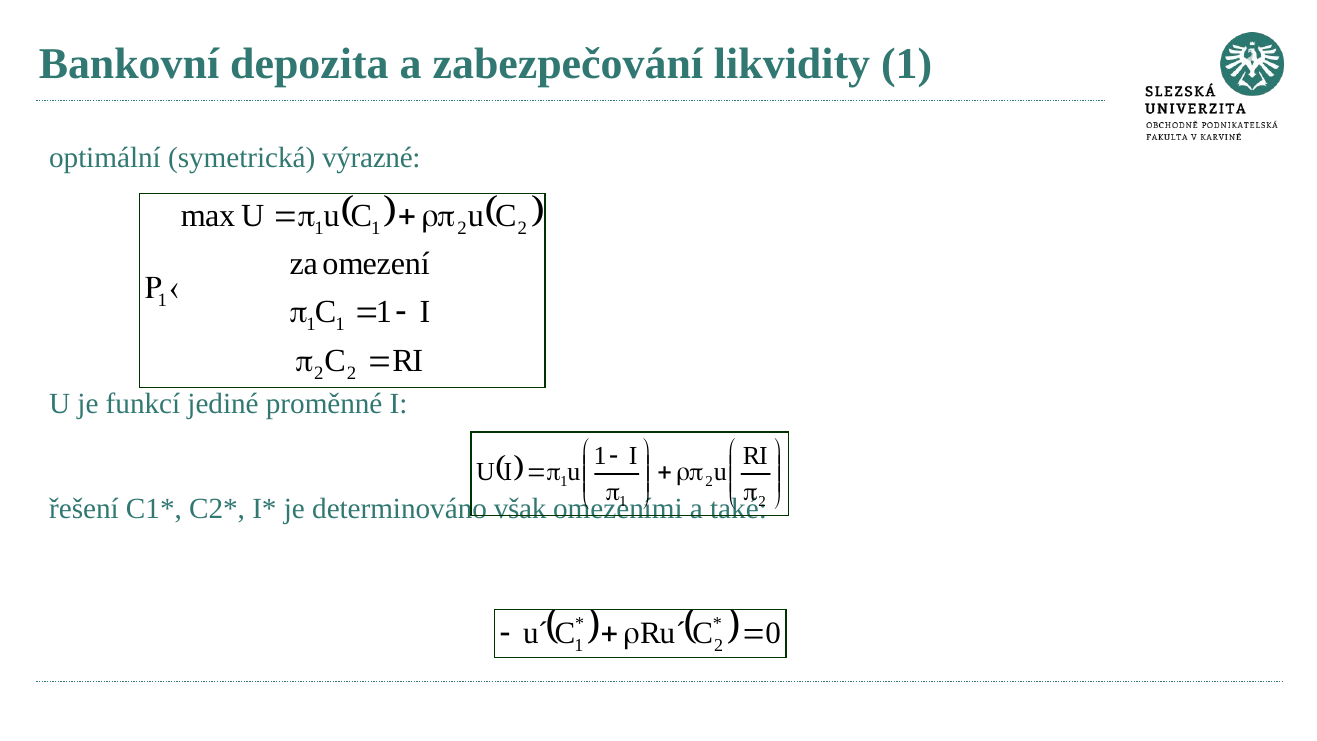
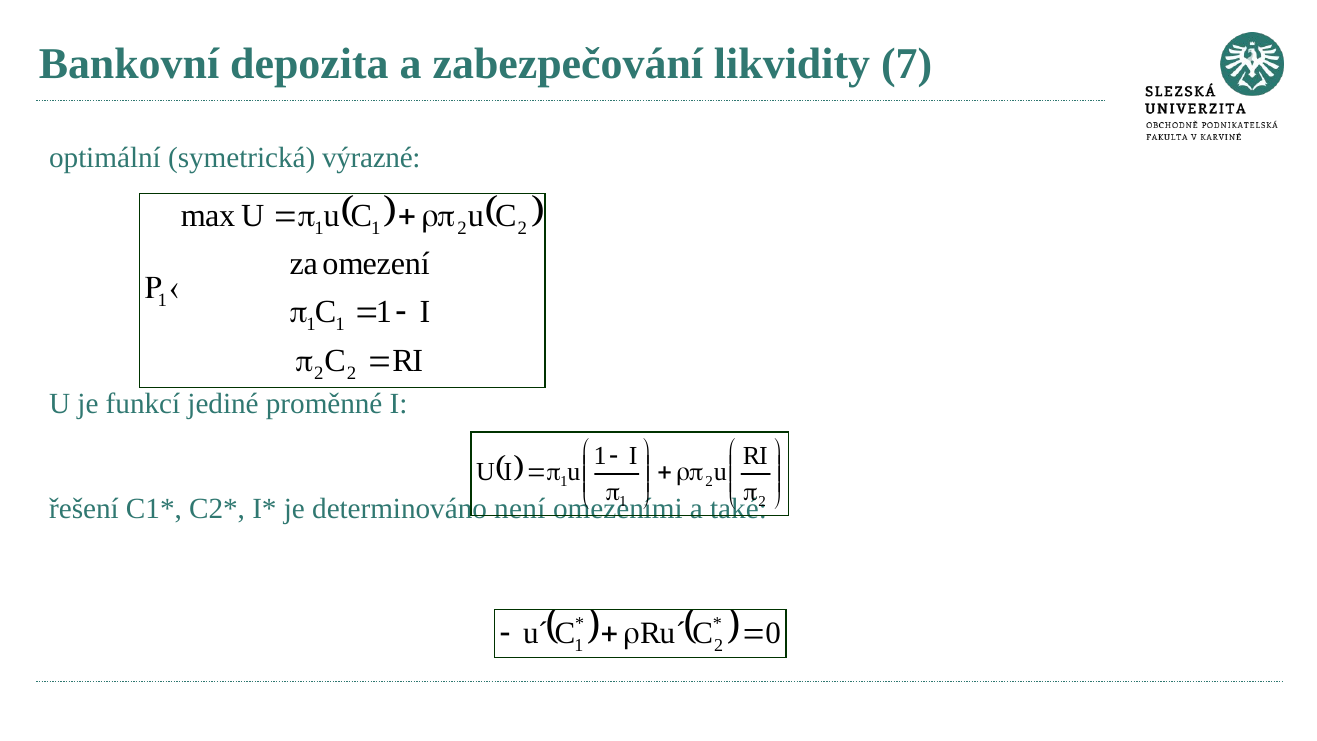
likvidity 1: 1 -> 7 (907, 64)
však: však -> není (520, 509)
